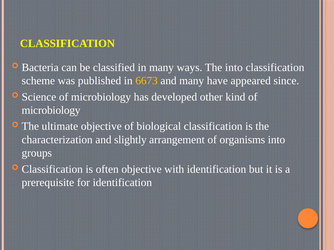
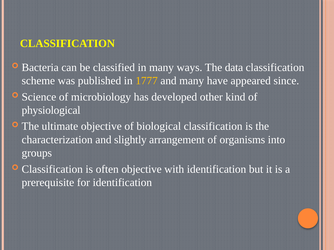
The into: into -> data (234, 68)
6673: 6673 -> 1777 (147, 81)
microbiology: microbiology -> physiological (51, 110)
